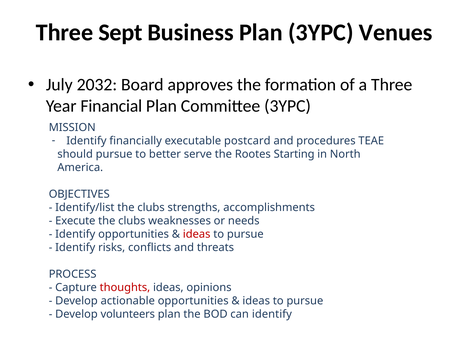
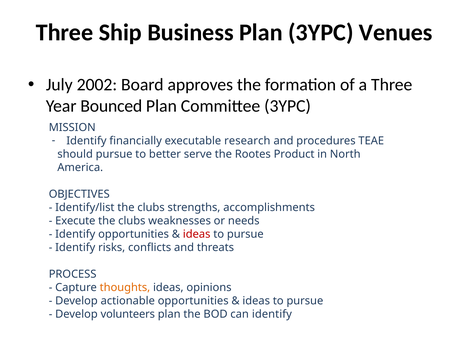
Sept: Sept -> Ship (120, 33)
2032: 2032 -> 2002 (97, 85)
Financial: Financial -> Bounced (111, 106)
postcard: postcard -> research (247, 141)
Starting: Starting -> Product (294, 154)
thoughts colour: red -> orange (125, 287)
